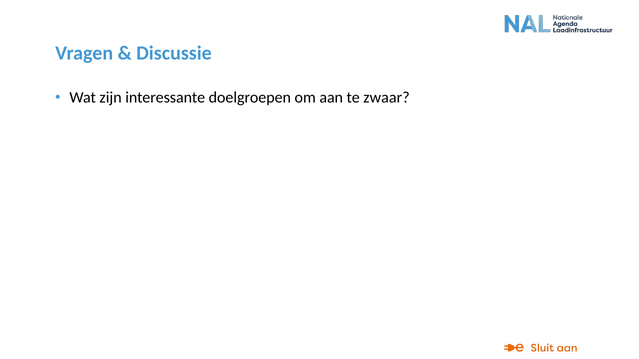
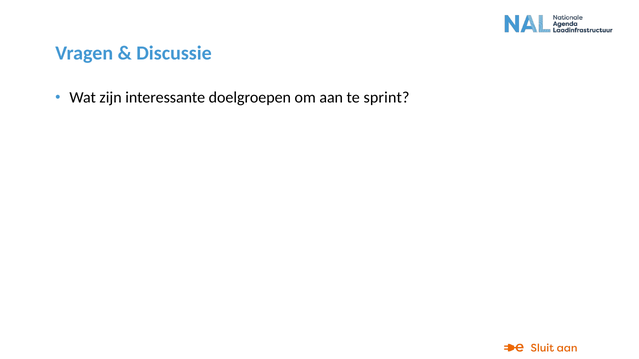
zwaar: zwaar -> sprint (386, 98)
